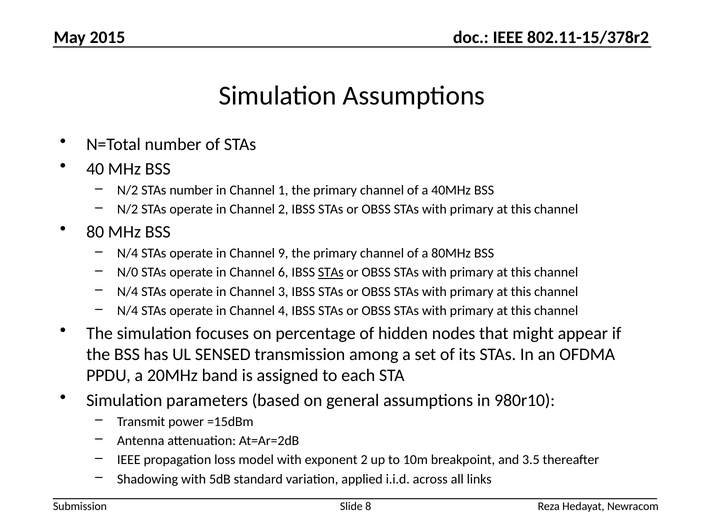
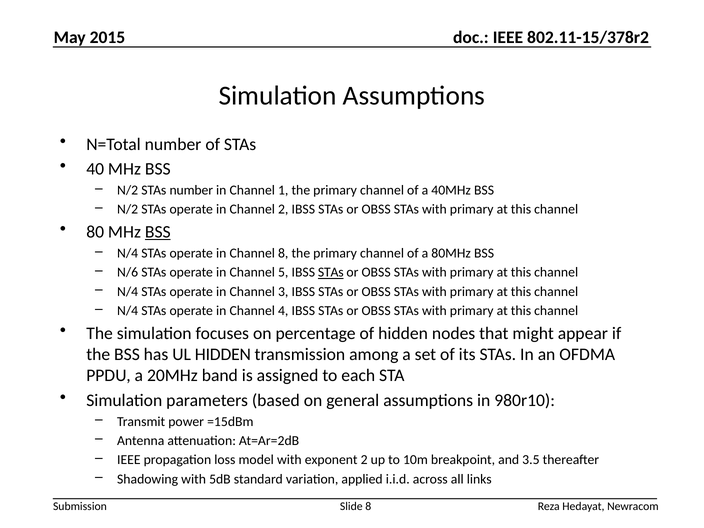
BSS underline: none -> present (158, 232)
Channel 9: 9 -> 8 (283, 253)
N/0: N/0 -> N/6 (128, 272)
6: 6 -> 5 (283, 272)
UL SENSED: SENSED -> HIDDEN (223, 355)
